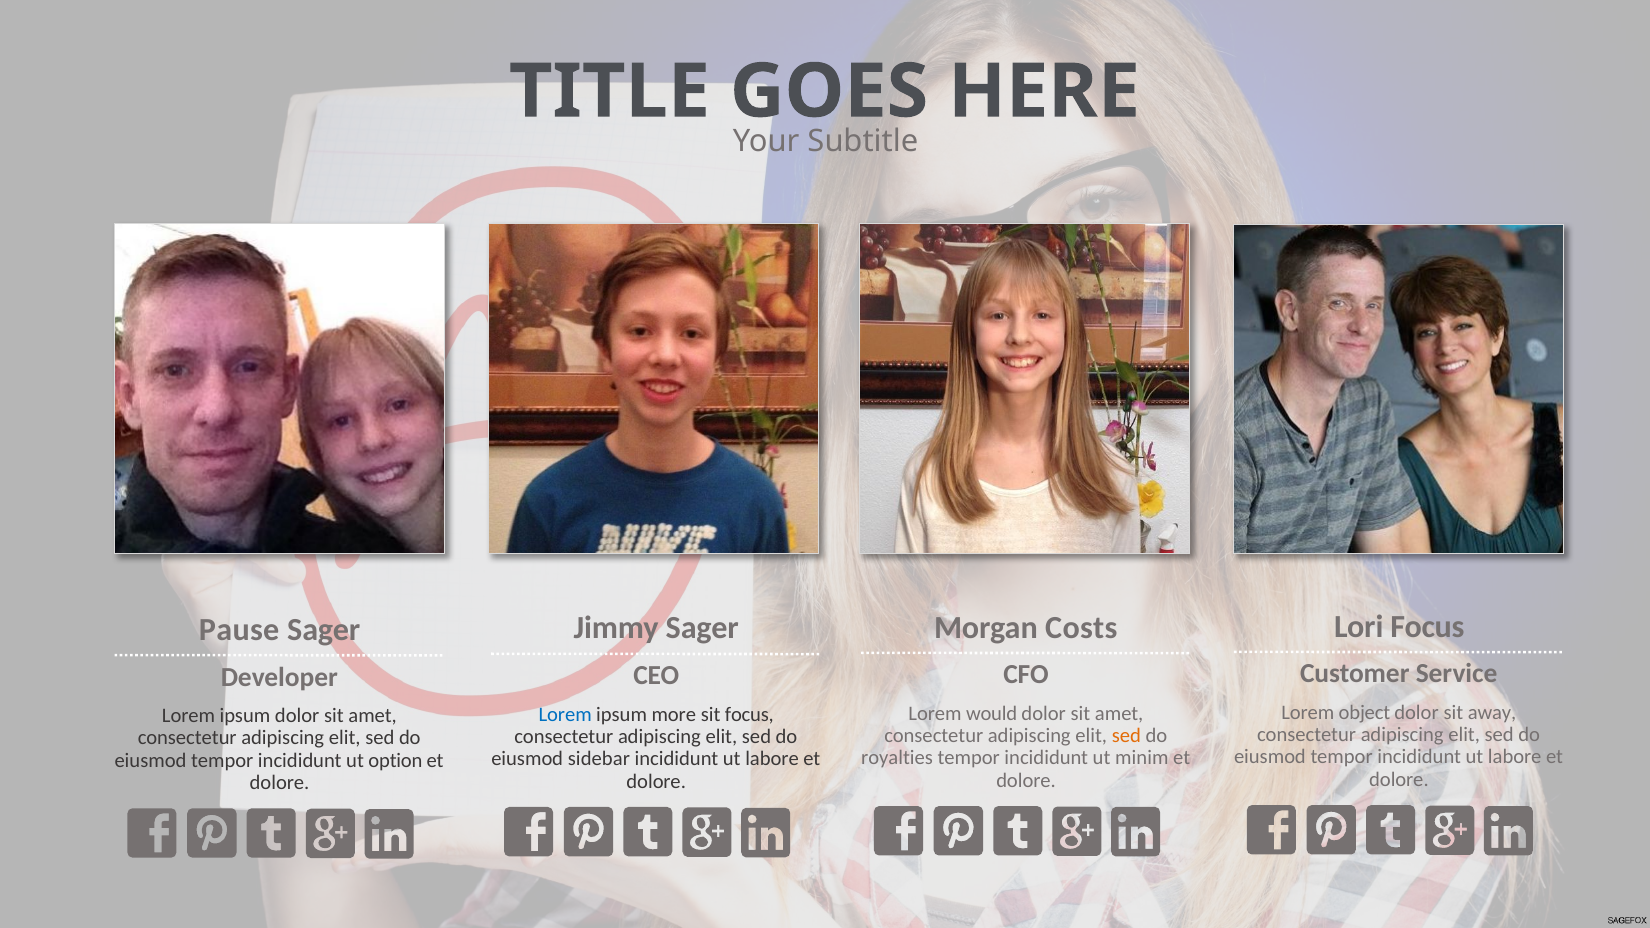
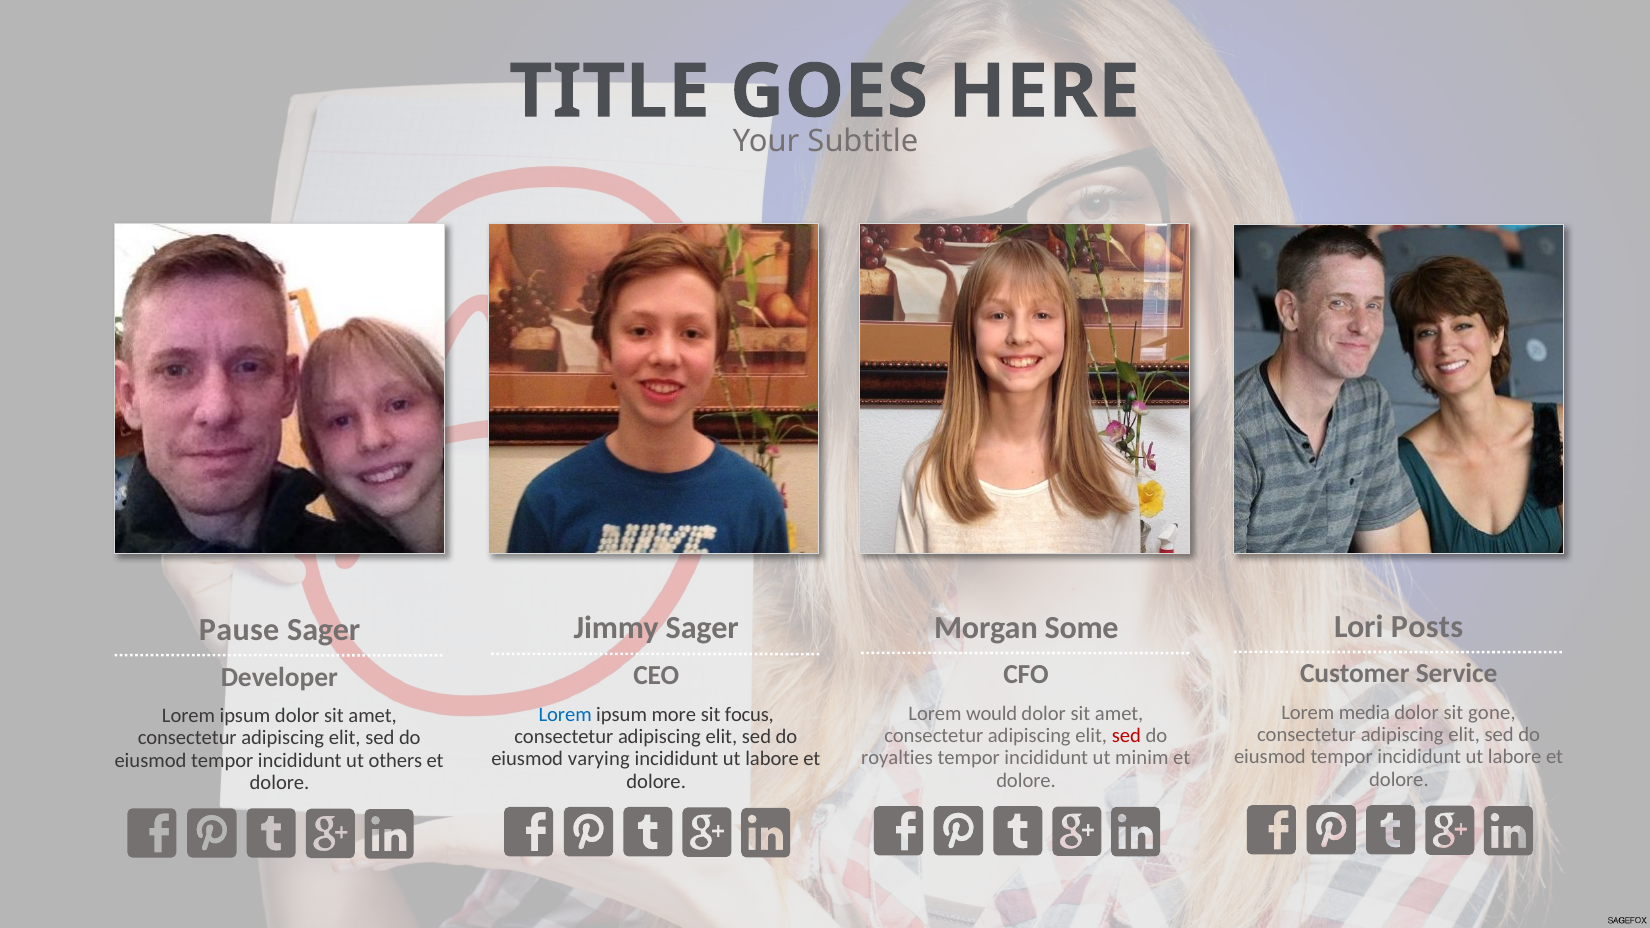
Lori Focus: Focus -> Posts (1427, 627)
Costs: Costs -> Some (1082, 627)
object: object -> media (1364, 713)
away: away -> gone (1492, 713)
sed colour: orange -> red (1126, 736)
sidebar: sidebar -> varying (599, 759)
option: option -> others (395, 760)
